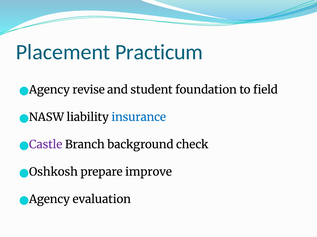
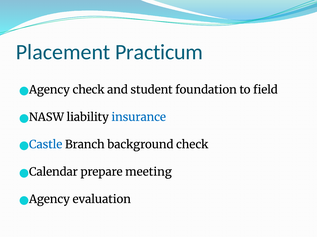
Agency revise: revise -> check (89, 90)
Castle colour: purple -> blue (46, 145)
Oshkosh: Oshkosh -> Calendar (53, 172)
improve: improve -> meeting (149, 172)
